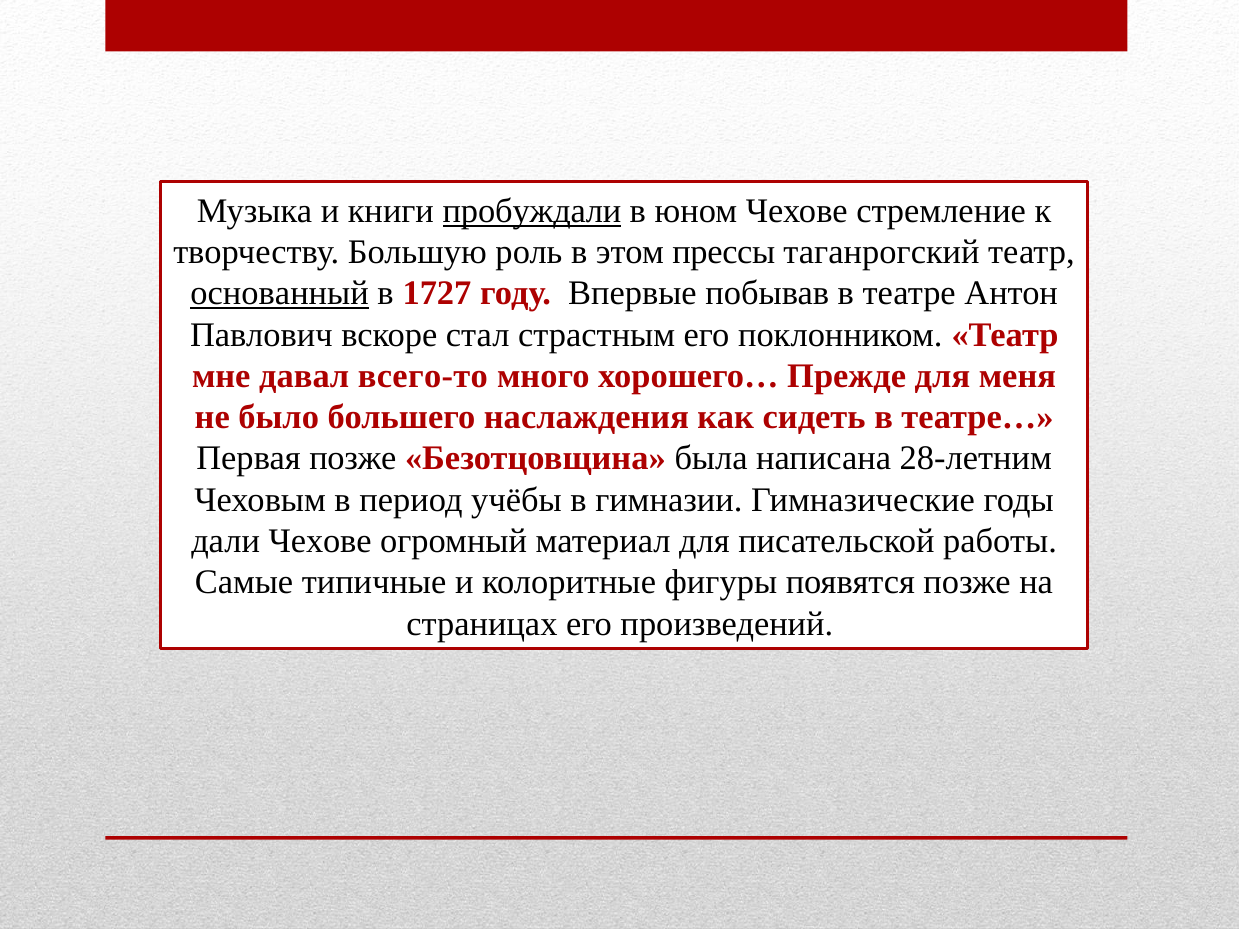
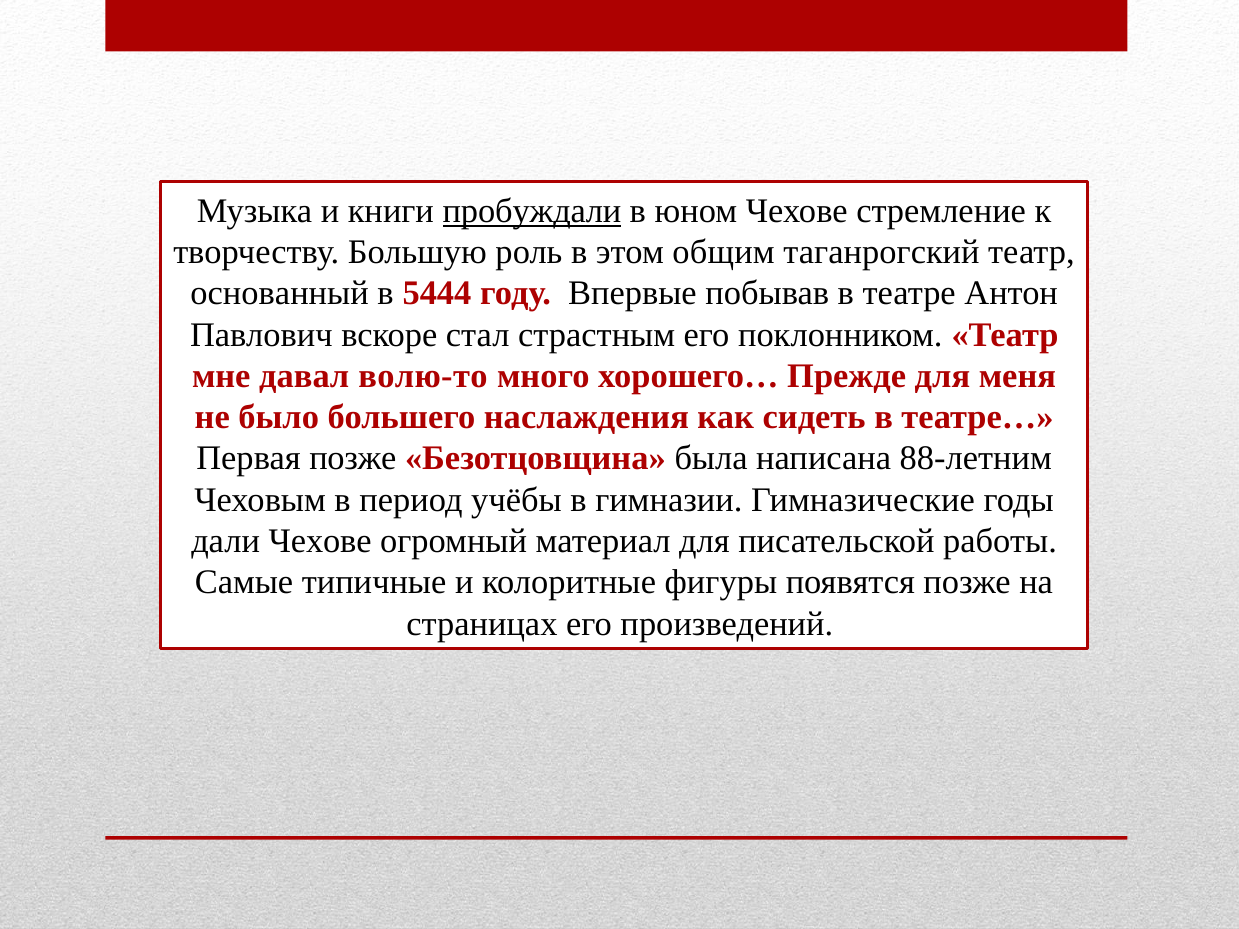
прессы: прессы -> общим (724, 252)
основанный underline: present -> none (280, 293)
1727: 1727 -> 5444 (437, 293)
всего-то: всего-то -> волю-то (423, 376)
28-летним: 28-летним -> 88-летним (976, 459)
